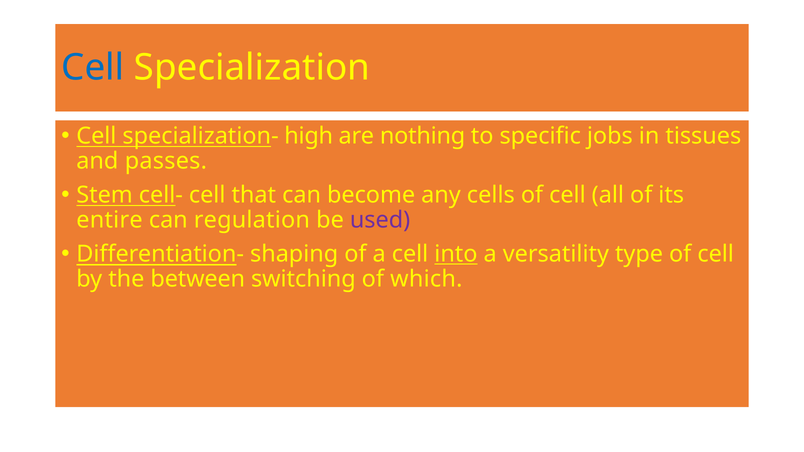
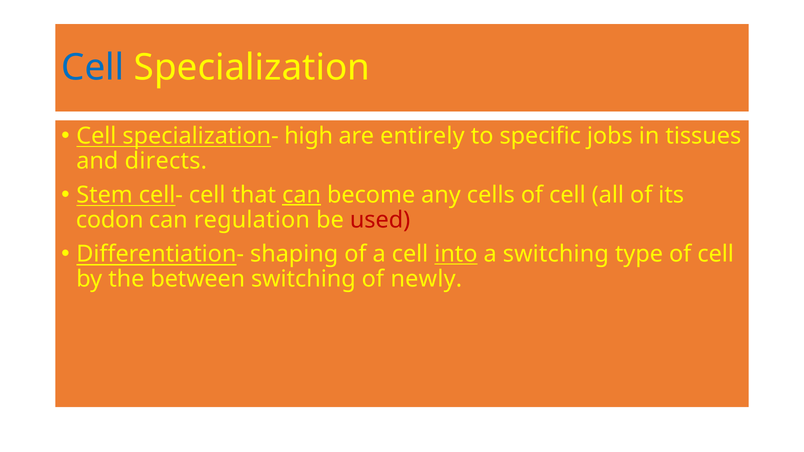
nothing: nothing -> entirely (422, 136)
passes: passes -> directs (166, 161)
can underline: none -> present (302, 195)
entire: entire -> codon (110, 220)
used colour: purple -> red (380, 220)
a versatility: versatility -> switching (556, 254)
which: which -> newly (426, 279)
